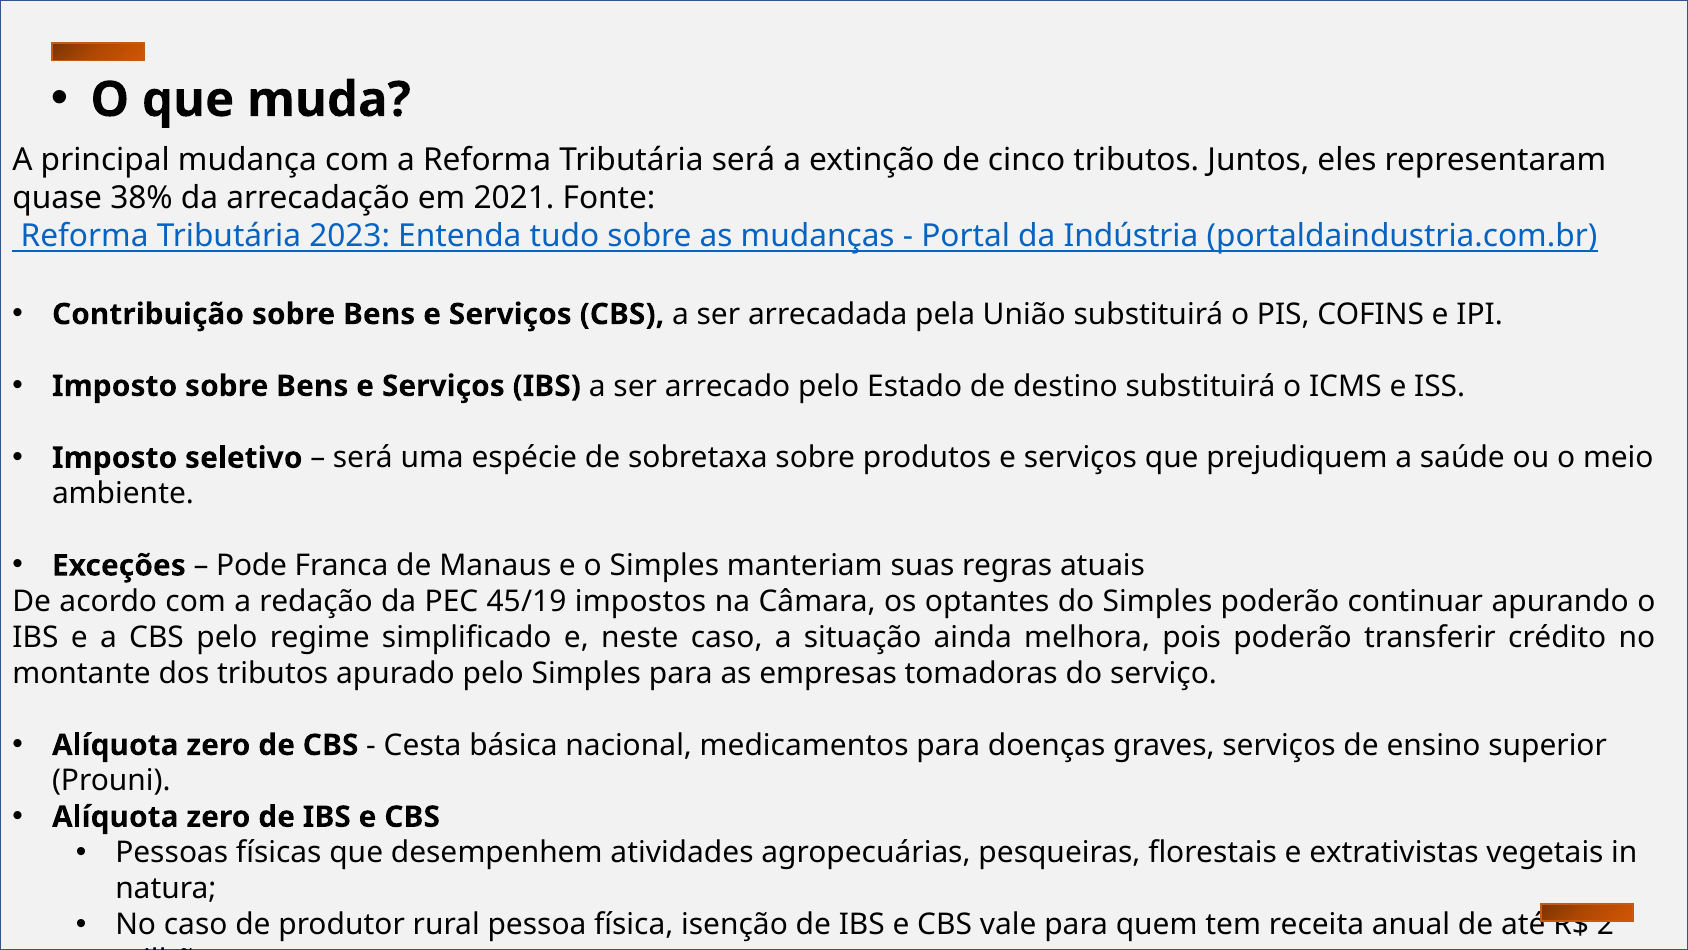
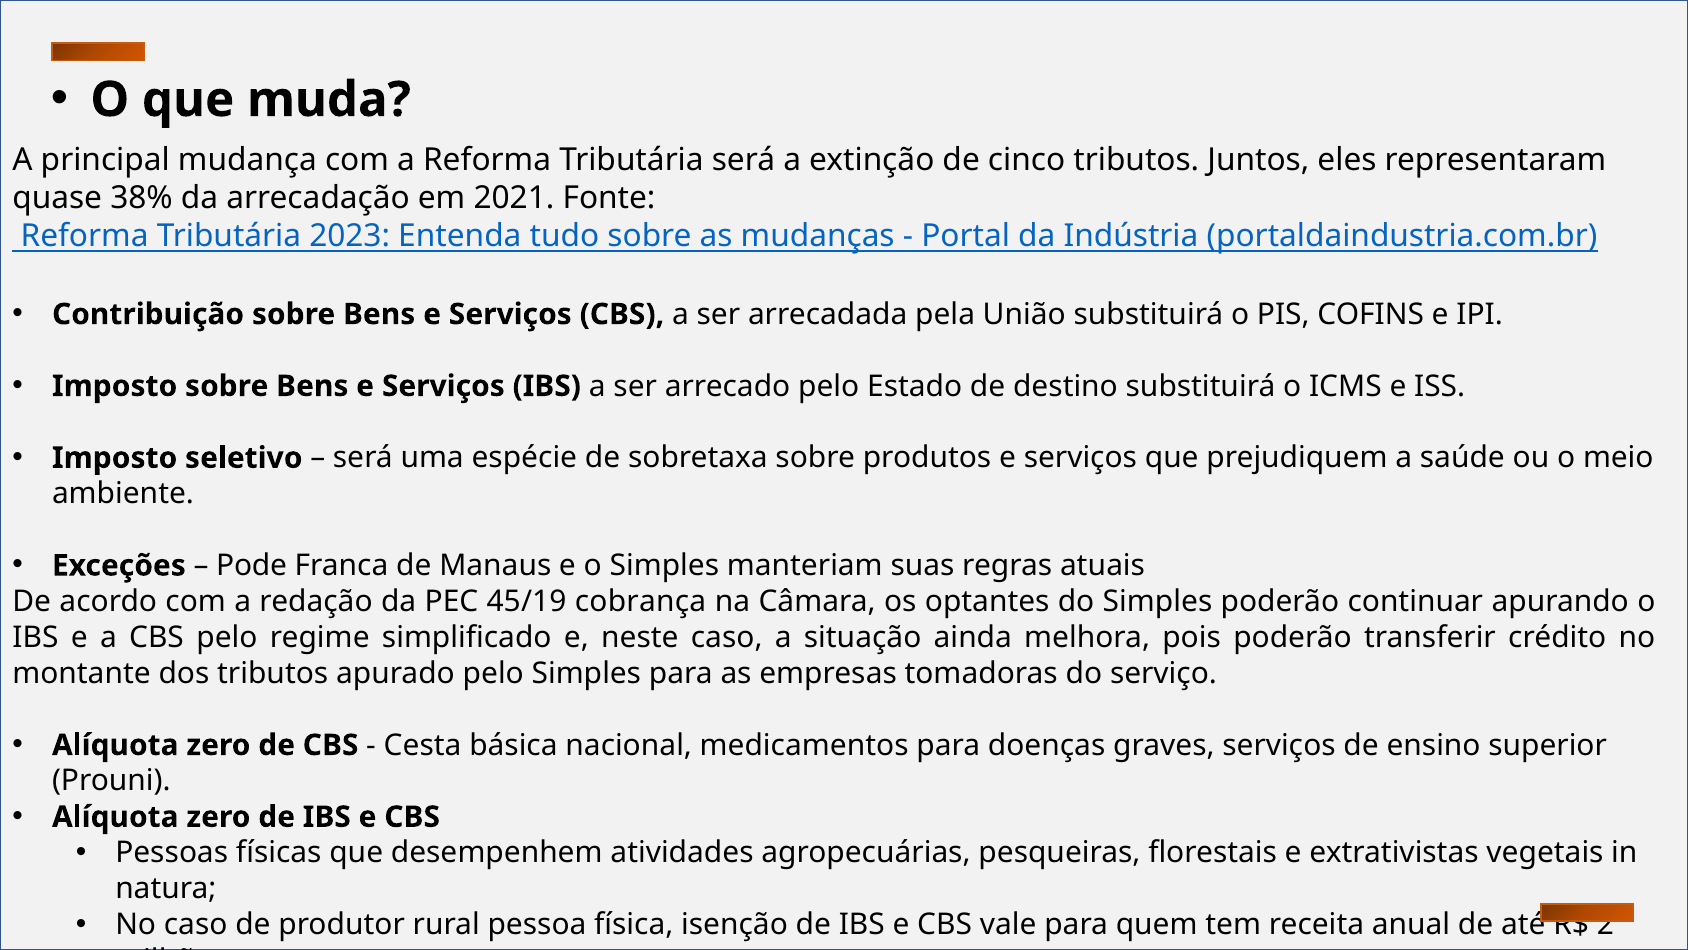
impostos: impostos -> cobrança (641, 601)
